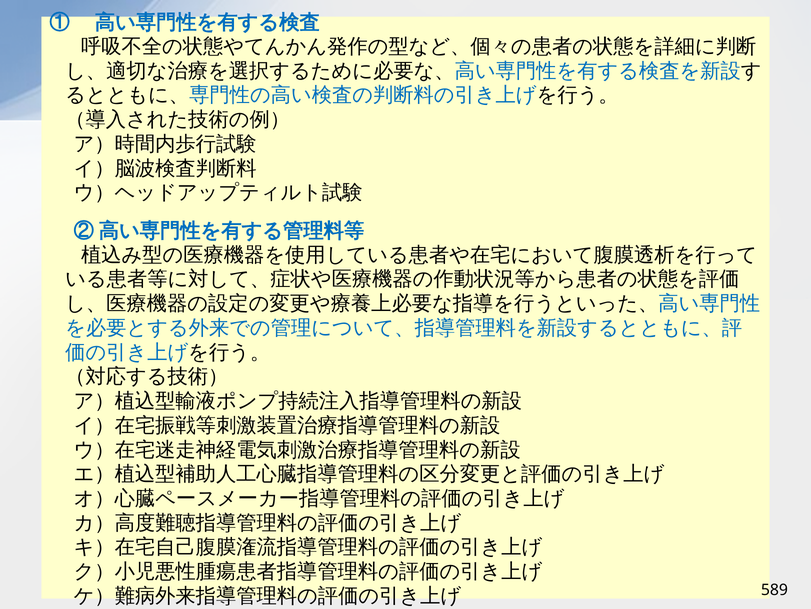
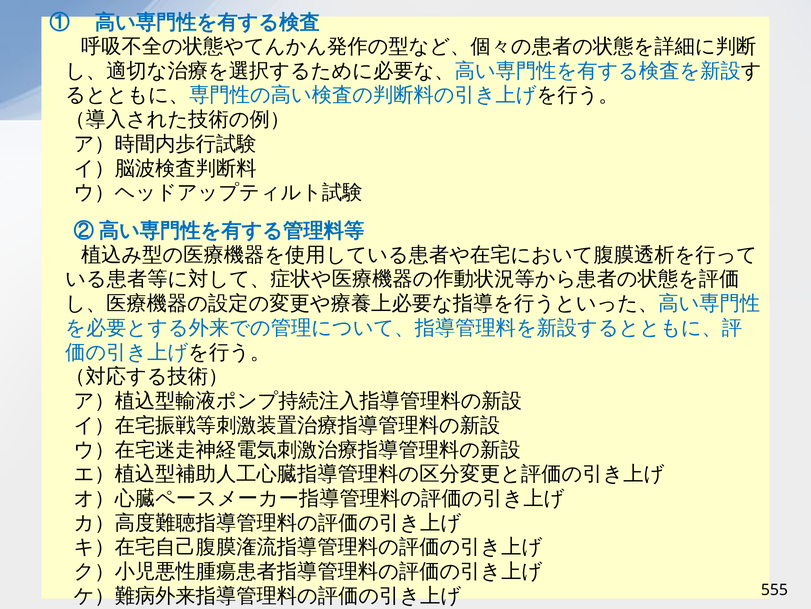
589: 589 -> 555 (774, 589)
